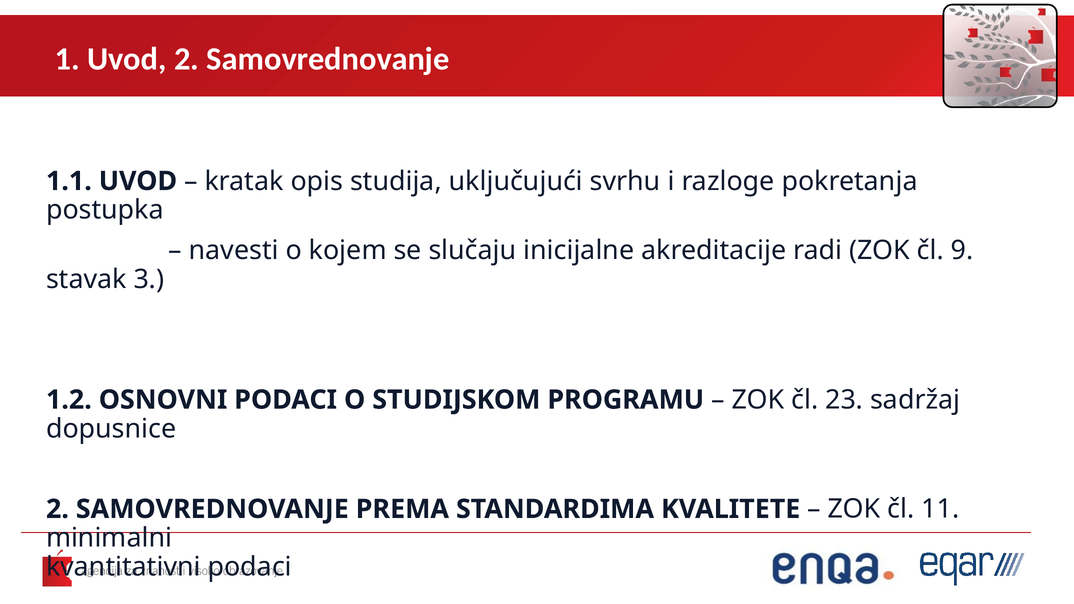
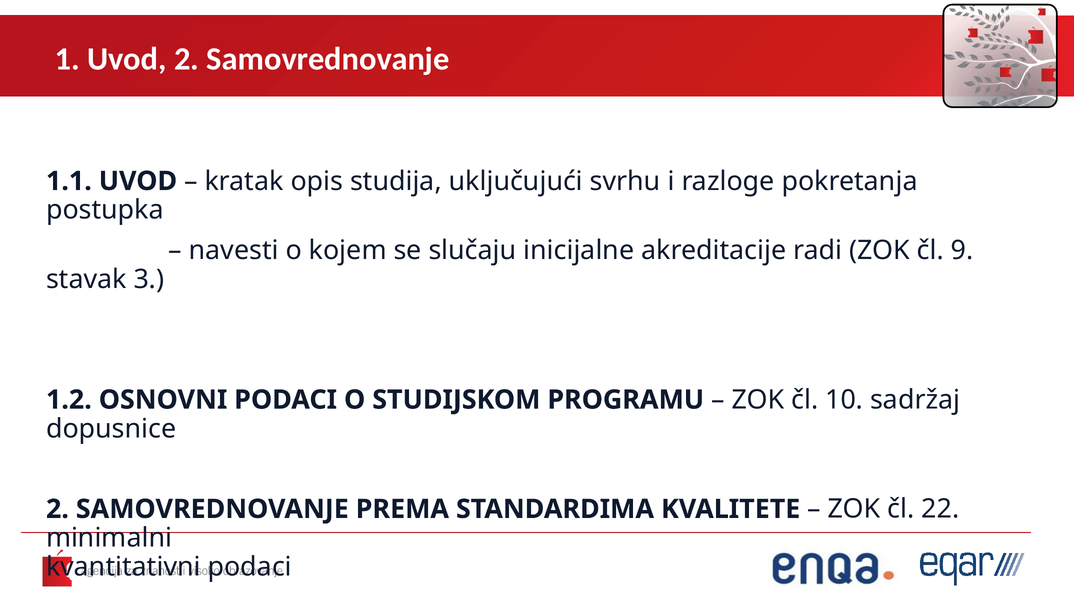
23: 23 -> 10 (844, 400)
11: 11 -> 22 (940, 509)
